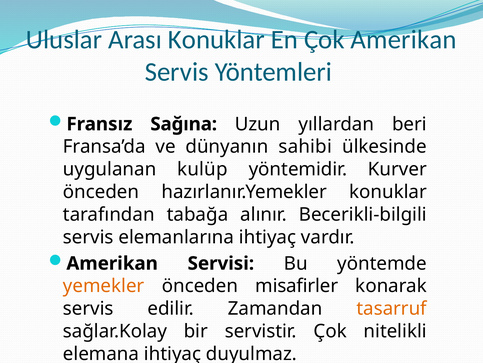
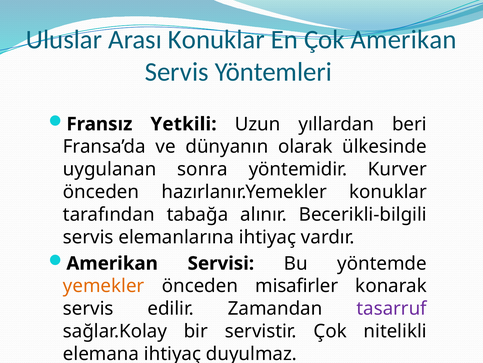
Sağına: Sağına -> Yetkili (183, 124)
sahibi: sahibi -> olarak (305, 146)
kulüp: kulüp -> sonra (202, 169)
tasarruf colour: orange -> purple (392, 308)
